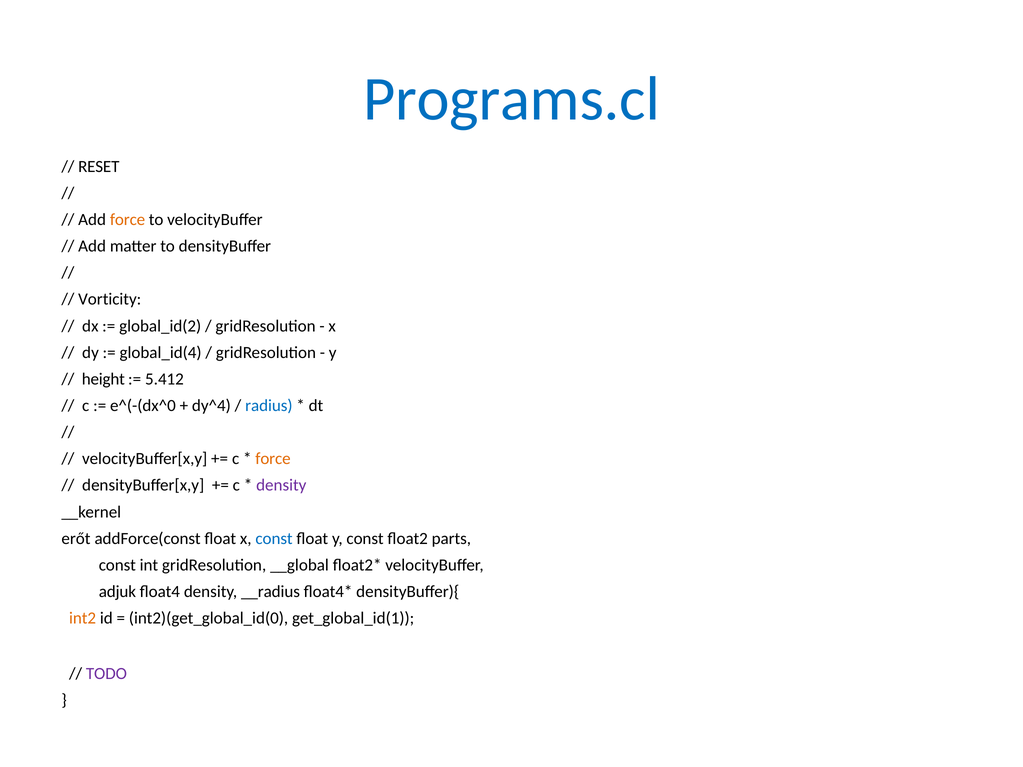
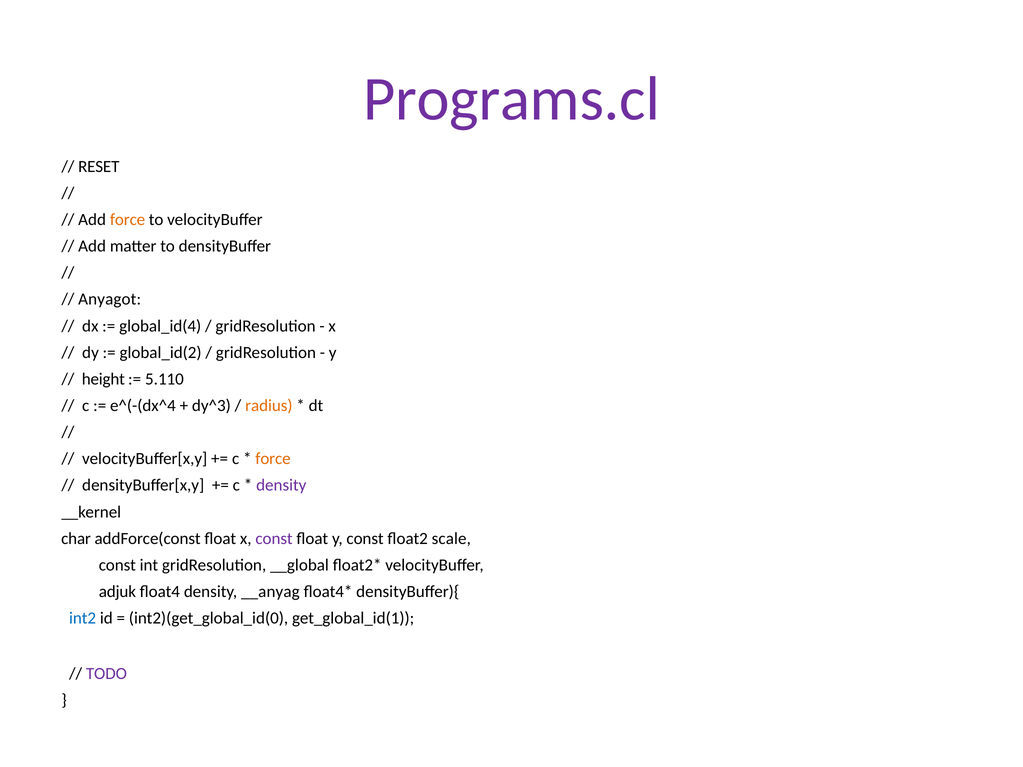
Programs.cl colour: blue -> purple (511, 99)
Vorticity: Vorticity -> Anyagot (110, 299)
global_id(2: global_id(2 -> global_id(4 (160, 326)
global_id(4: global_id(4 -> global_id(2 (161, 353)
5.412: 5.412 -> 5.110 (164, 379)
e^(-(dx^0: e^(-(dx^0 -> e^(-(dx^4 (143, 406)
dy^4: dy^4 -> dy^3 (211, 406)
radius colour: blue -> orange (269, 406)
erőt: erőt -> char (76, 539)
const colour: blue -> purple (274, 539)
parts: parts -> scale (451, 539)
__radius: __radius -> __anyag (270, 592)
int2 colour: orange -> blue (83, 618)
